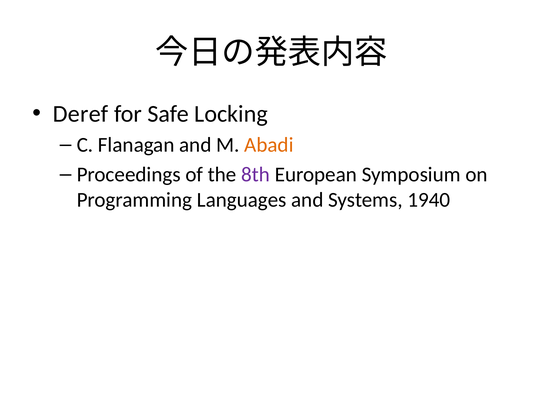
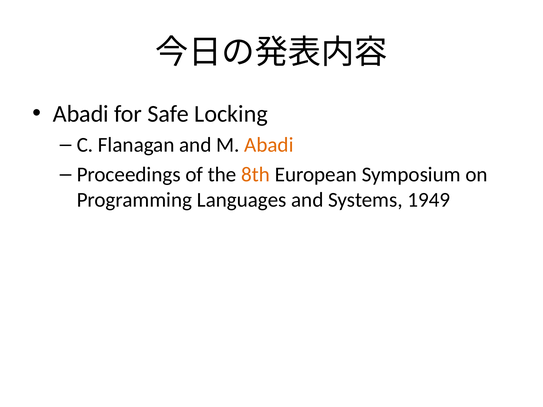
Deref: Deref -> Abadi (81, 114)
8th colour: purple -> orange (256, 175)
1940: 1940 -> 1949 (429, 200)
